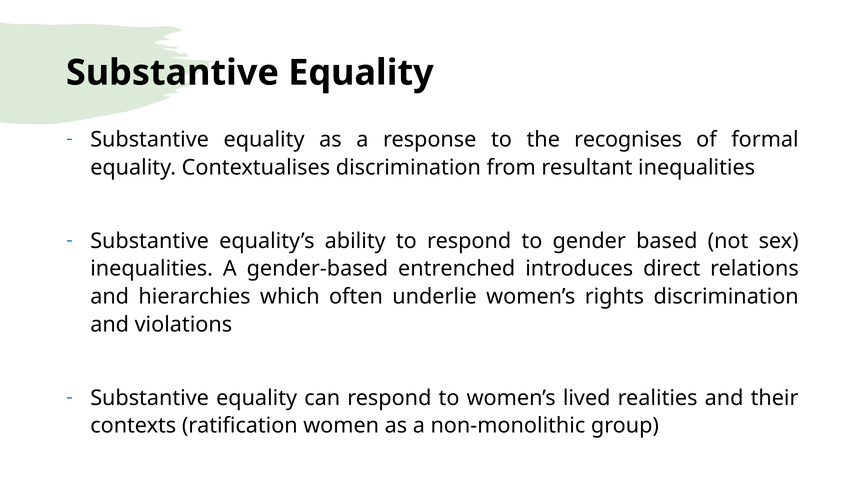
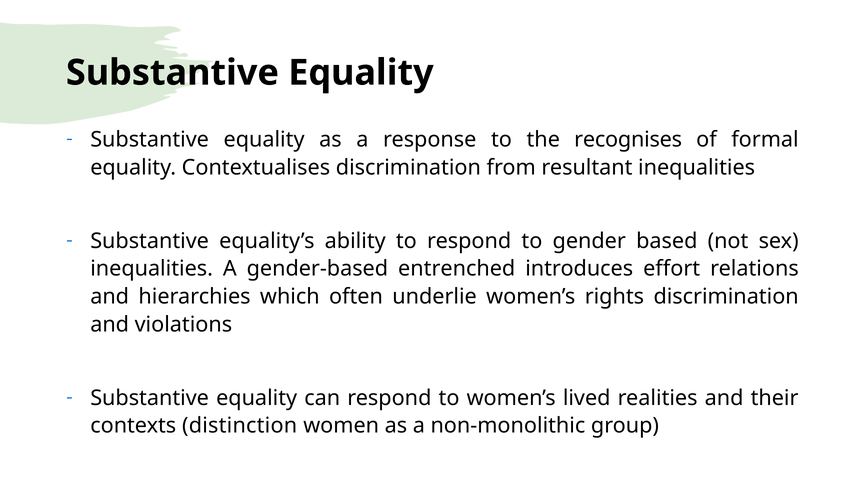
direct: direct -> effort (672, 269)
ratification: ratification -> distinction (240, 425)
